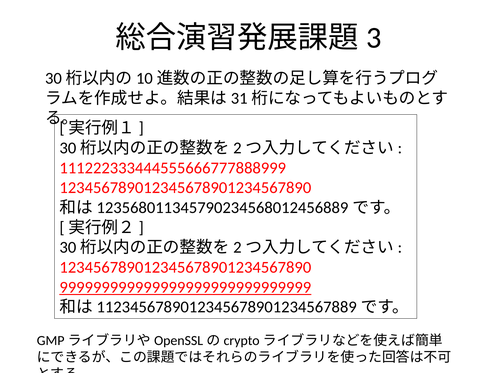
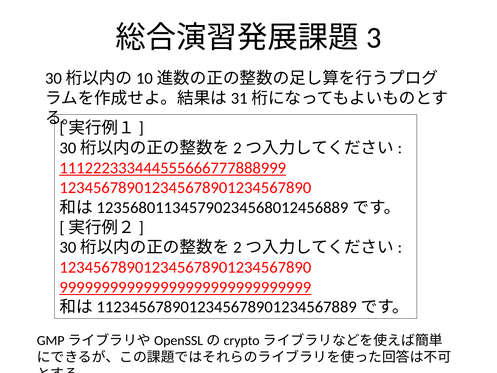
111222333444555666777888999 underline: none -> present (173, 168)
